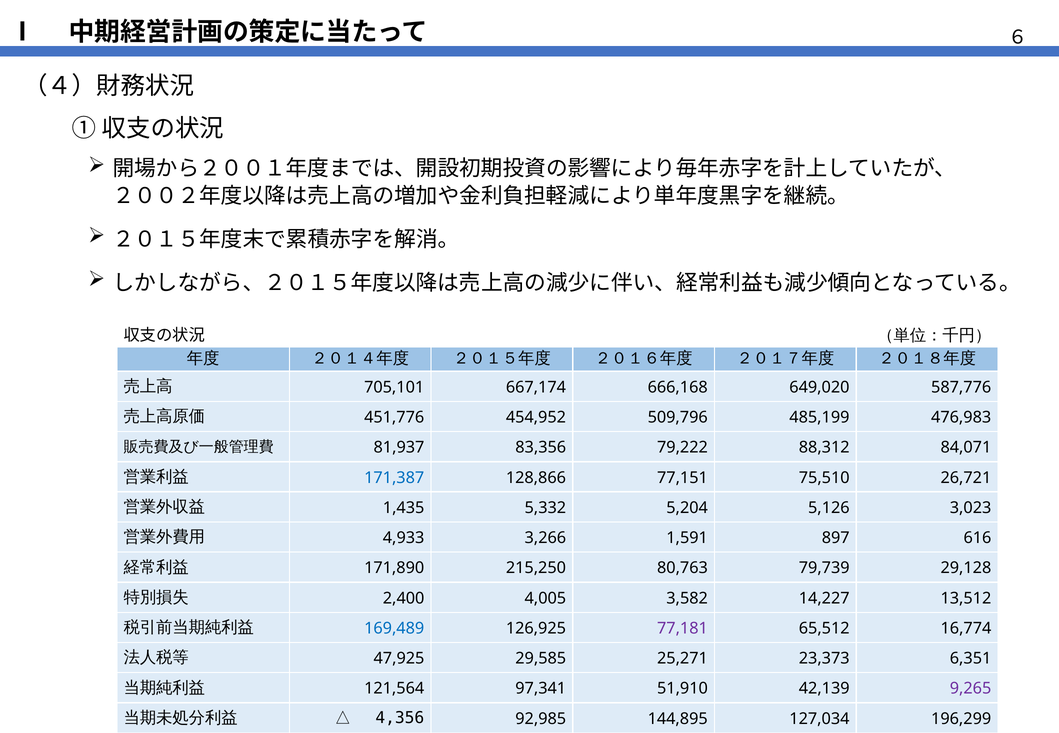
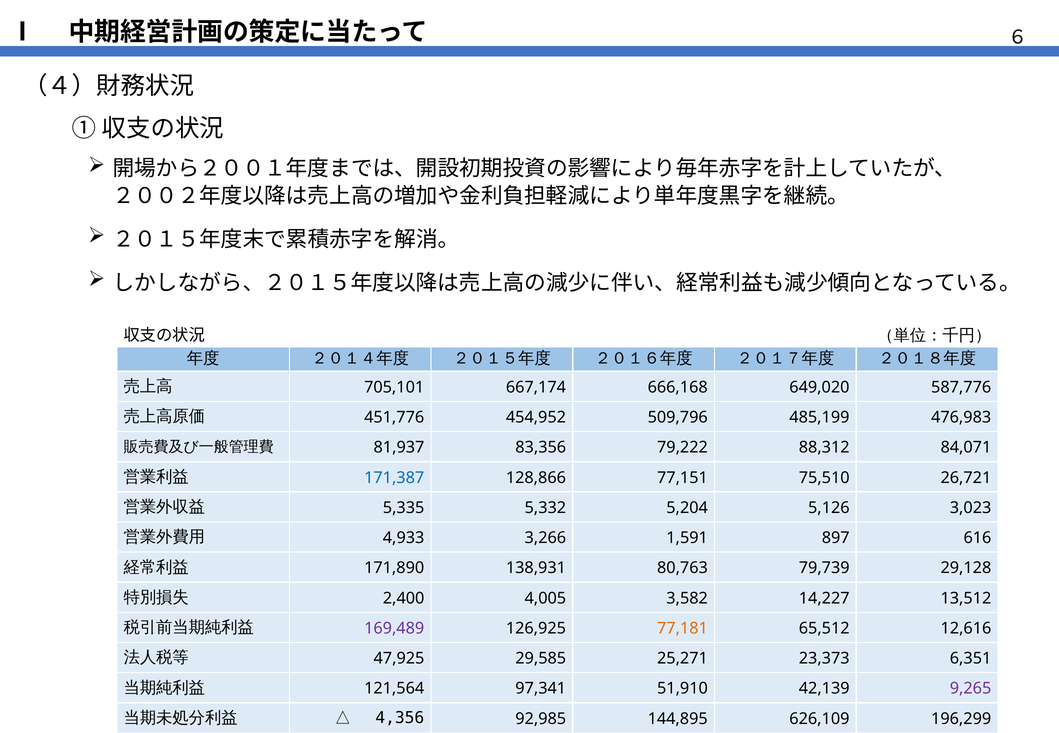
1,435: 1,435 -> 5,335 (404, 508)
215,250: 215,250 -> 138,931 (536, 568)
169,489 colour: blue -> purple (394, 628)
77,181 colour: purple -> orange (682, 628)
16,774: 16,774 -> 12,616 (966, 628)
127,034: 127,034 -> 626,109 (819, 719)
